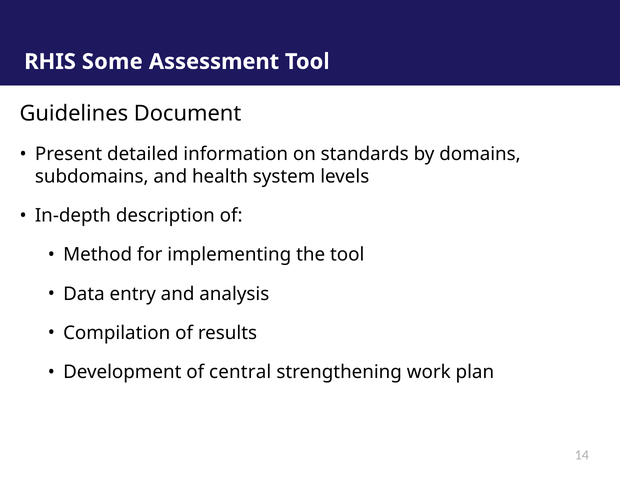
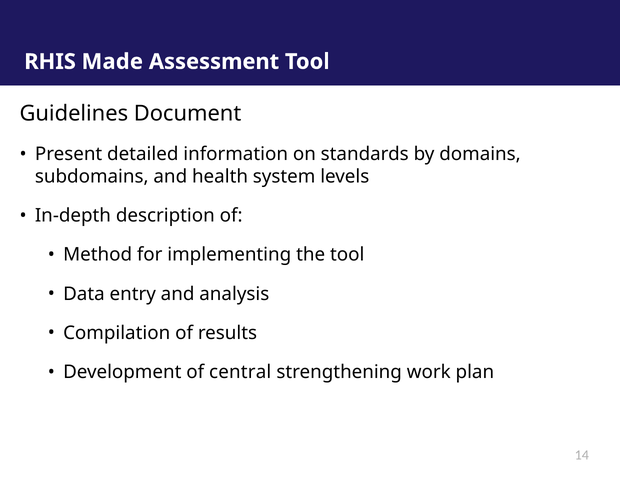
Some: Some -> Made (112, 62)
